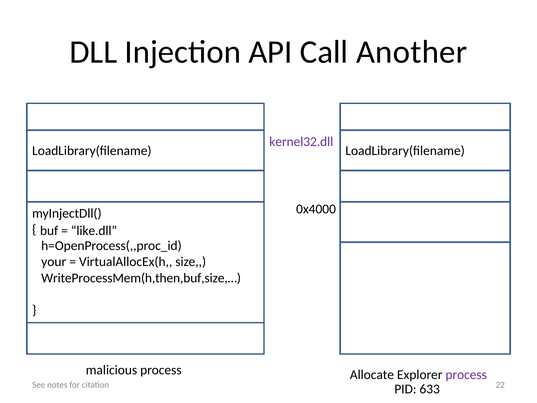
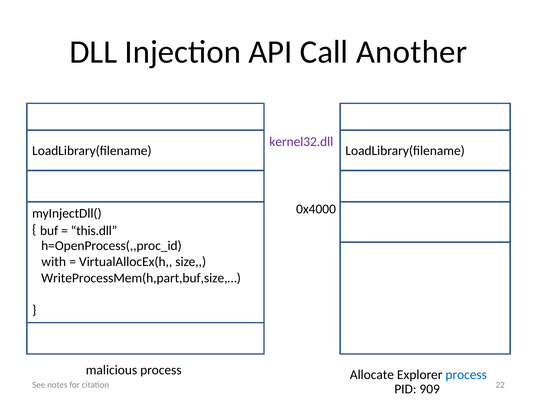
like.dll: like.dll -> this.dll (94, 231)
your: your -> with (54, 262)
WriteProcessMem(h,then,buf,size,…: WriteProcessMem(h,then,buf,size,… -> WriteProcessMem(h,part,buf,size,… (141, 278)
process colour: purple -> blue (466, 374)
633: 633 -> 909 (430, 389)
